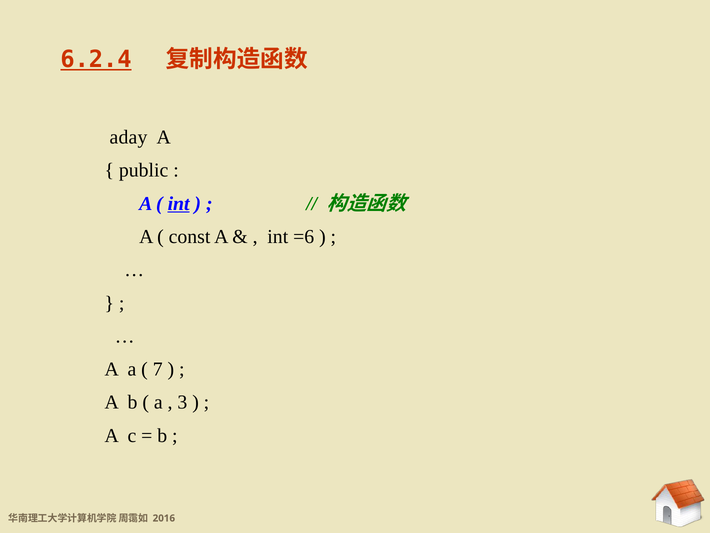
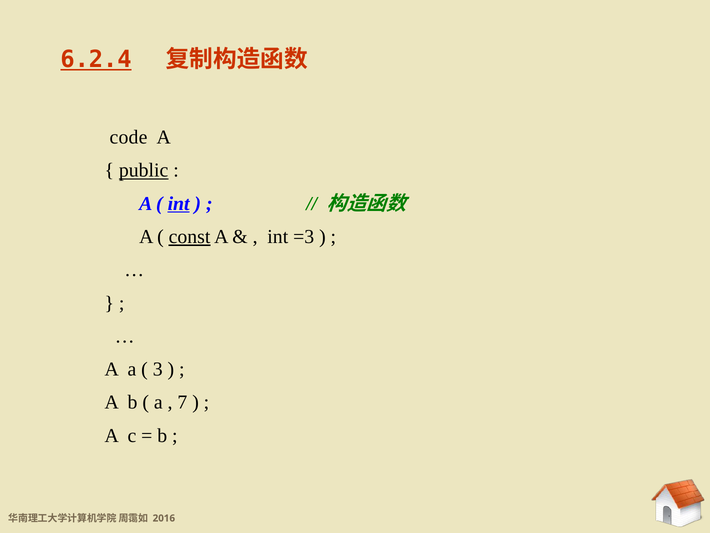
aday: aday -> code (129, 137)
public underline: none -> present (144, 170)
const underline: none -> present (190, 236)
=6: =6 -> =3 (304, 236)
7: 7 -> 3 (158, 369)
3: 3 -> 7 (182, 402)
